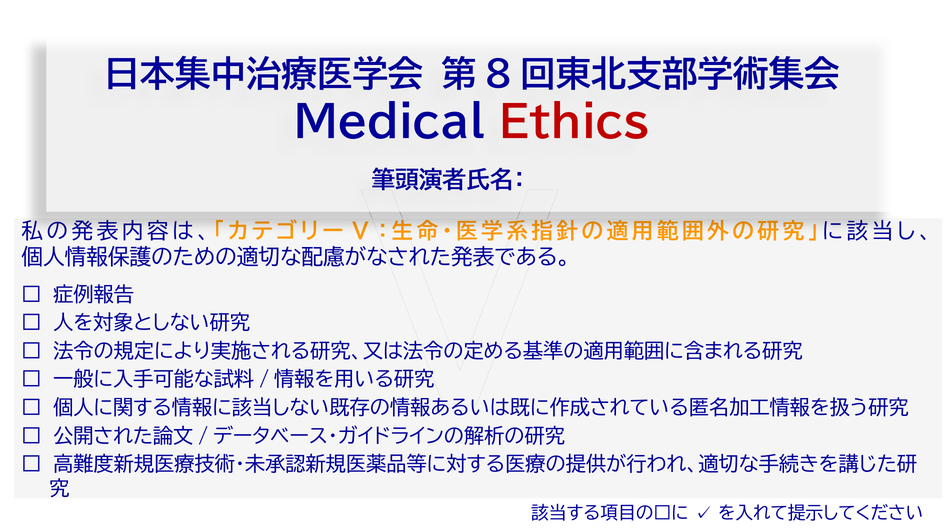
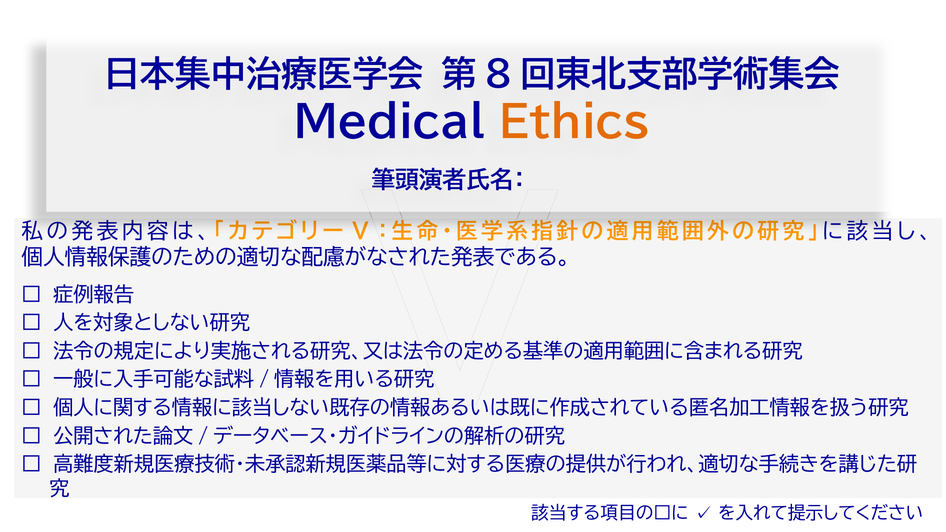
Ethics colour: red -> orange (574, 123)
